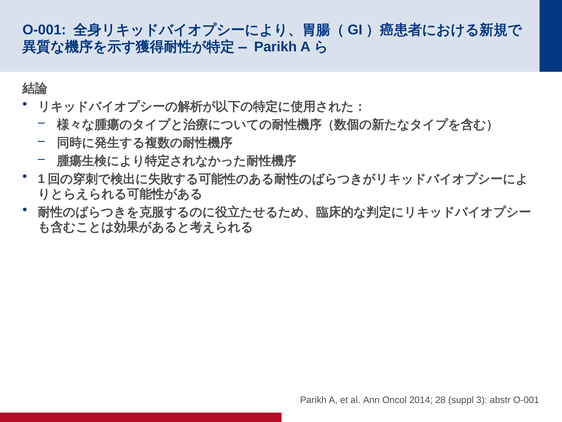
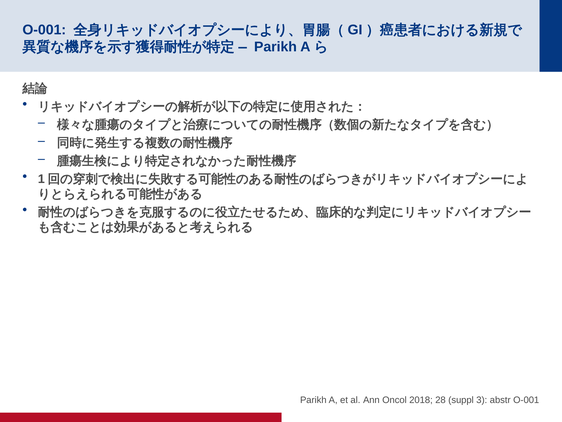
2014: 2014 -> 2018 (421, 400)
